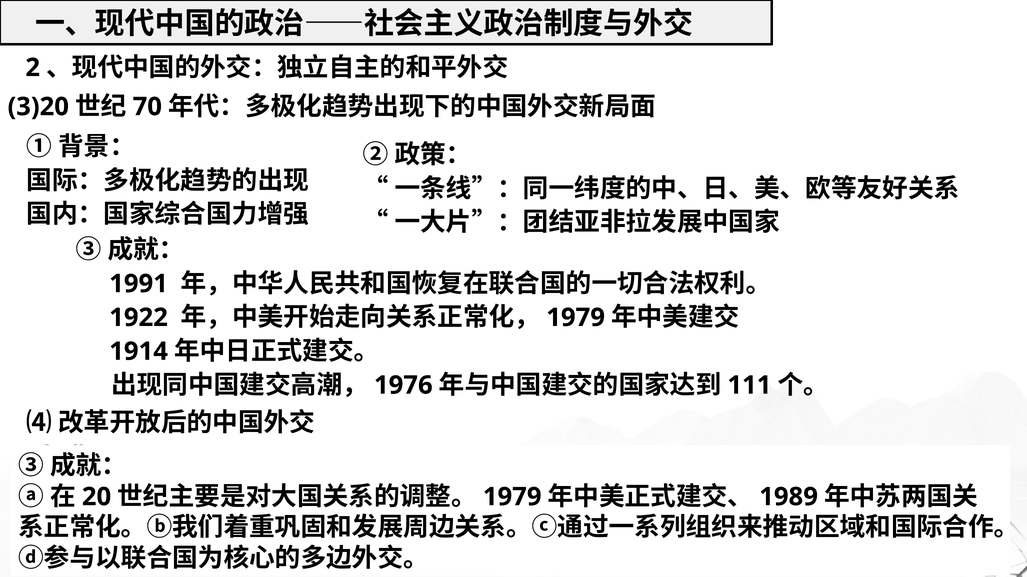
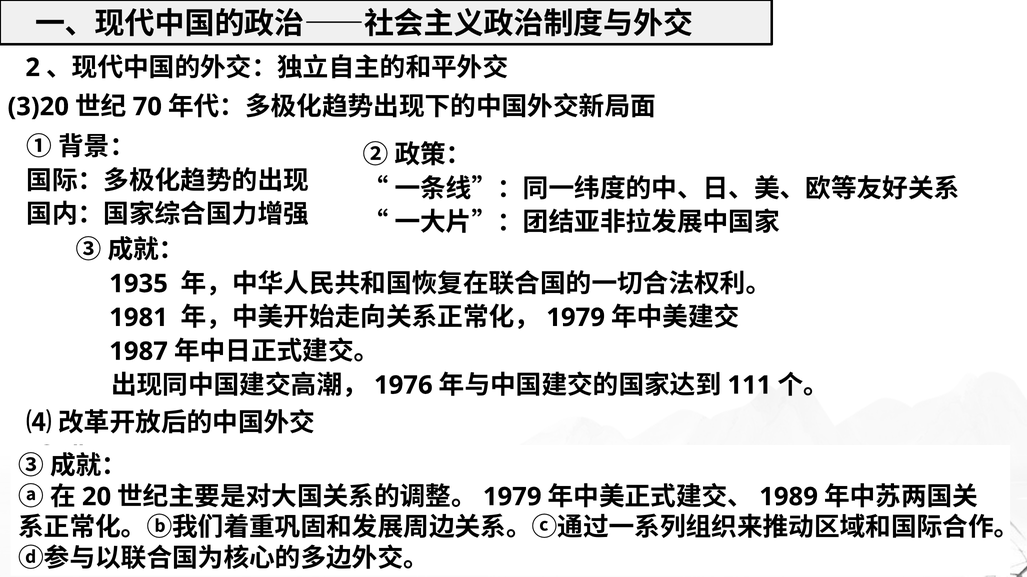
1991: 1991 -> 1935 (139, 284)
1922: 1922 -> 1981 (139, 318)
1914: 1914 -> 1987 (139, 352)
